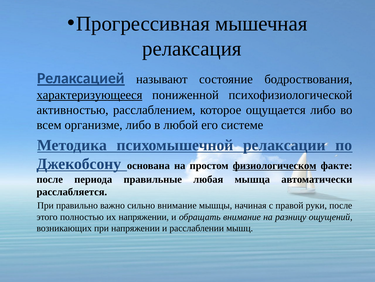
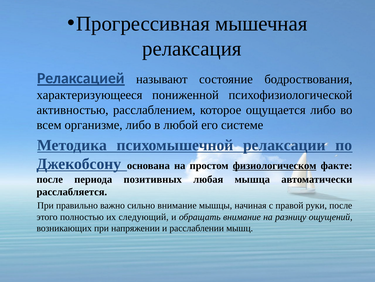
характеризующееся underline: present -> none (89, 95)
правильные: правильные -> позитивных (153, 179)
их напряжении: напряжении -> следующий (144, 216)
